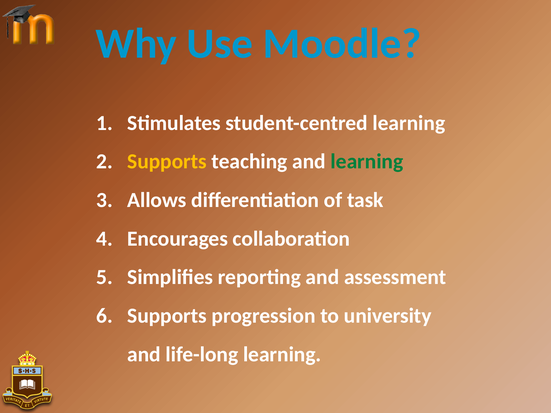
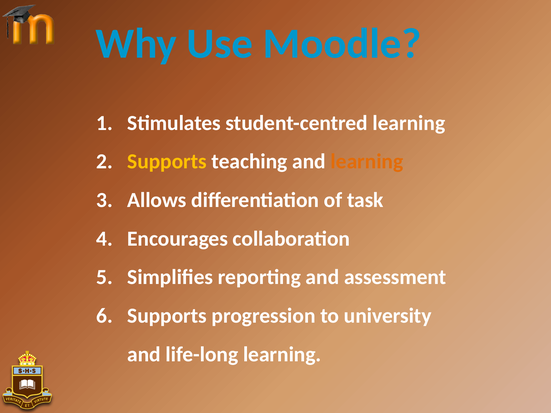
learning colour: green -> orange (367, 162)
